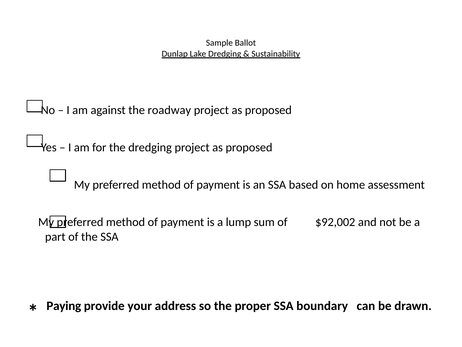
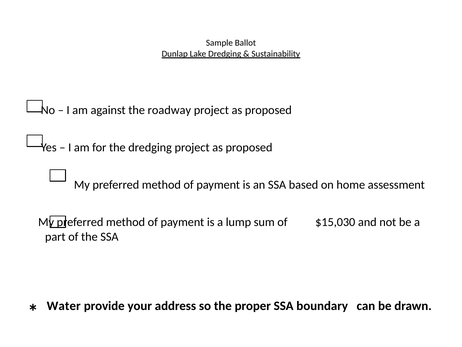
$92,002: $92,002 -> $15,030 (335, 222)
Paying: Paying -> Water (64, 306)
